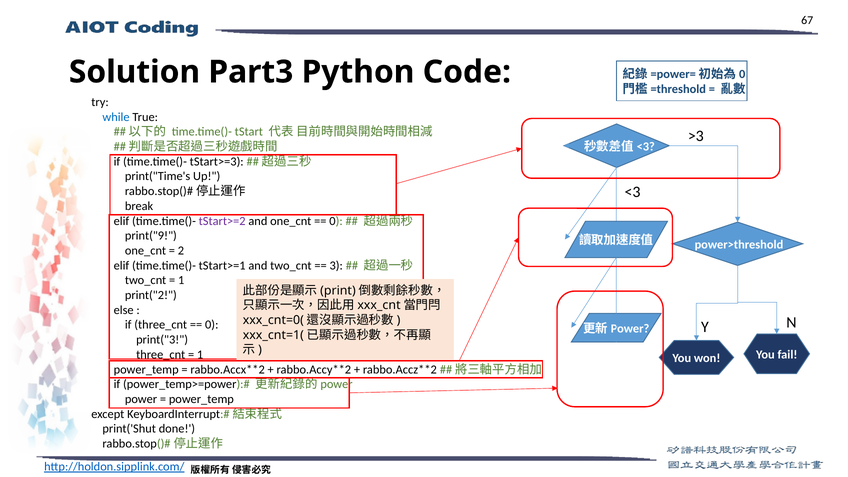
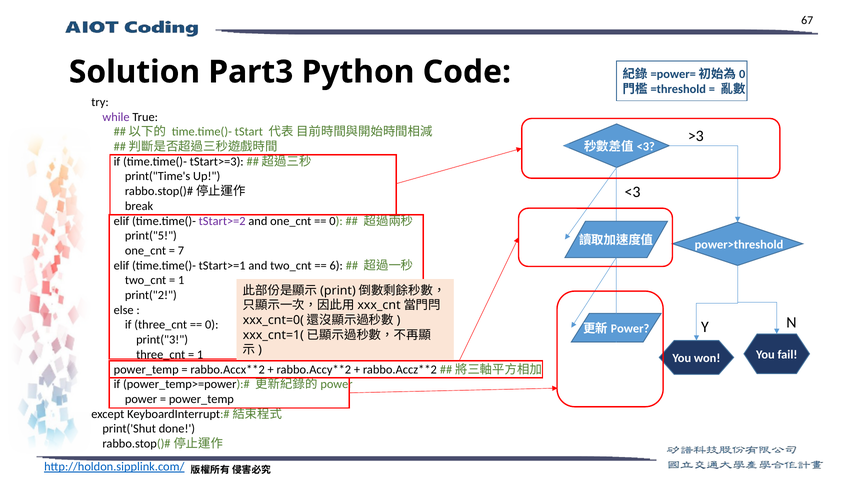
while colour: blue -> purple (116, 117)
print("9: print("9 -> print("5 (151, 236)
2: 2 -> 7 (181, 251)
3: 3 -> 6 (336, 265)
